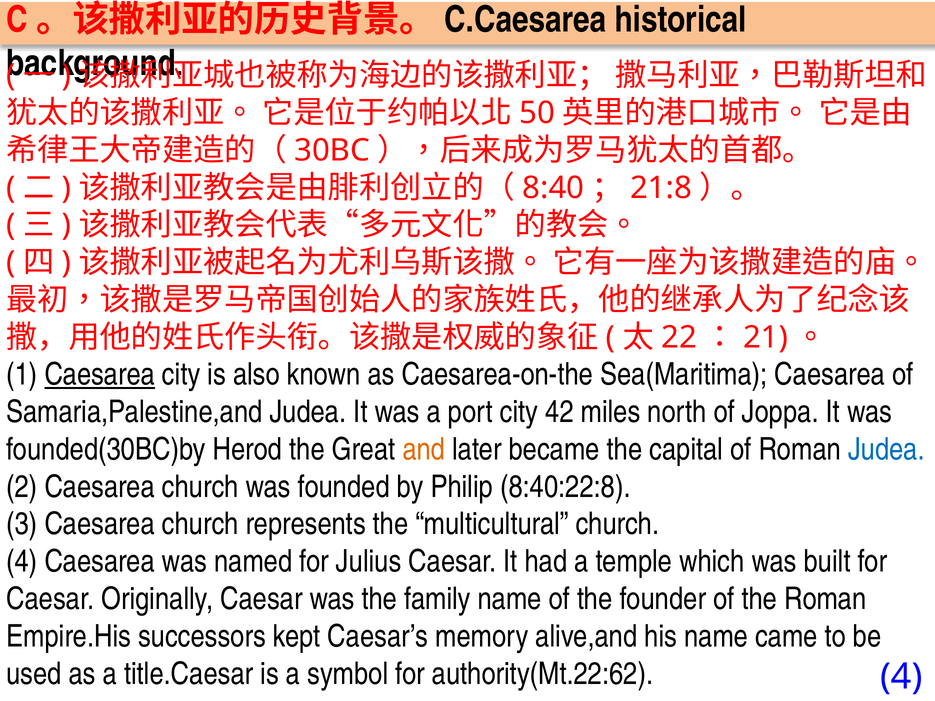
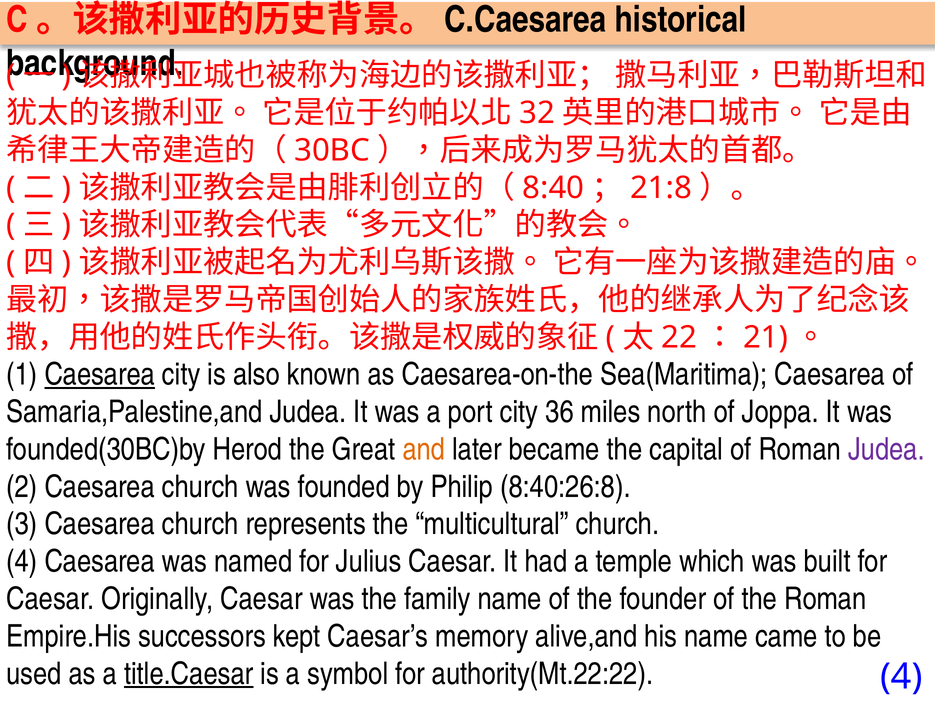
50: 50 -> 32 (537, 113)
42: 42 -> 36 (560, 412)
Judea colour: blue -> purple (886, 450)
8:40:22:8: 8:40:22:8 -> 8:40:26:8 (565, 487)
title.Caesar underline: none -> present (189, 674)
authority(Mt.22:62: authority(Mt.22:62 -> authority(Mt.22:22 (543, 674)
